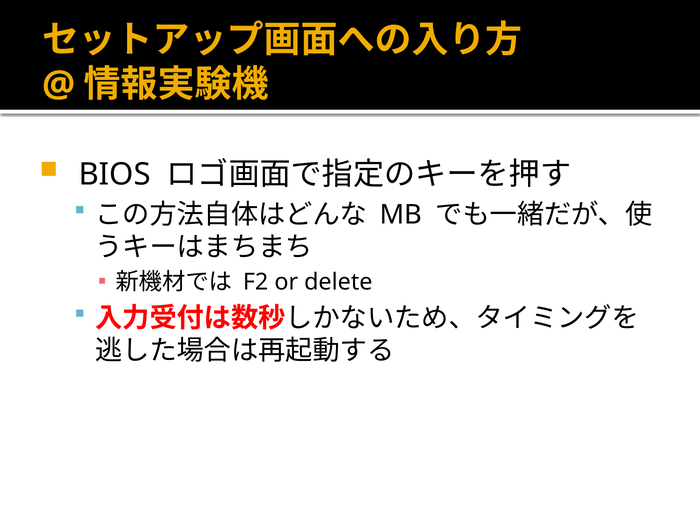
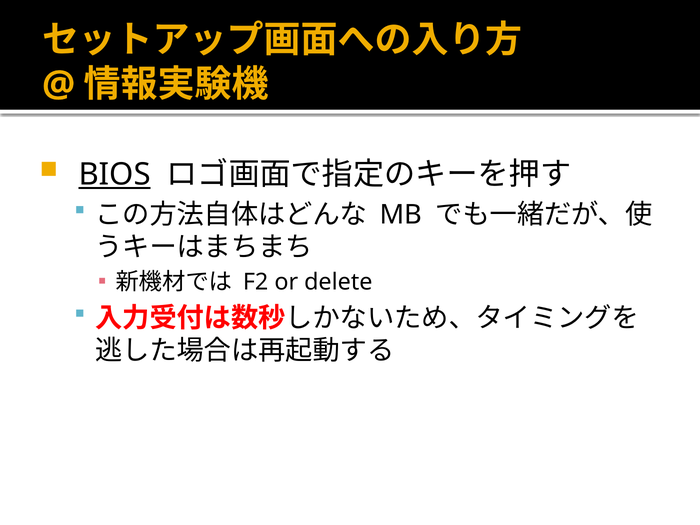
BIOS underline: none -> present (115, 175)
